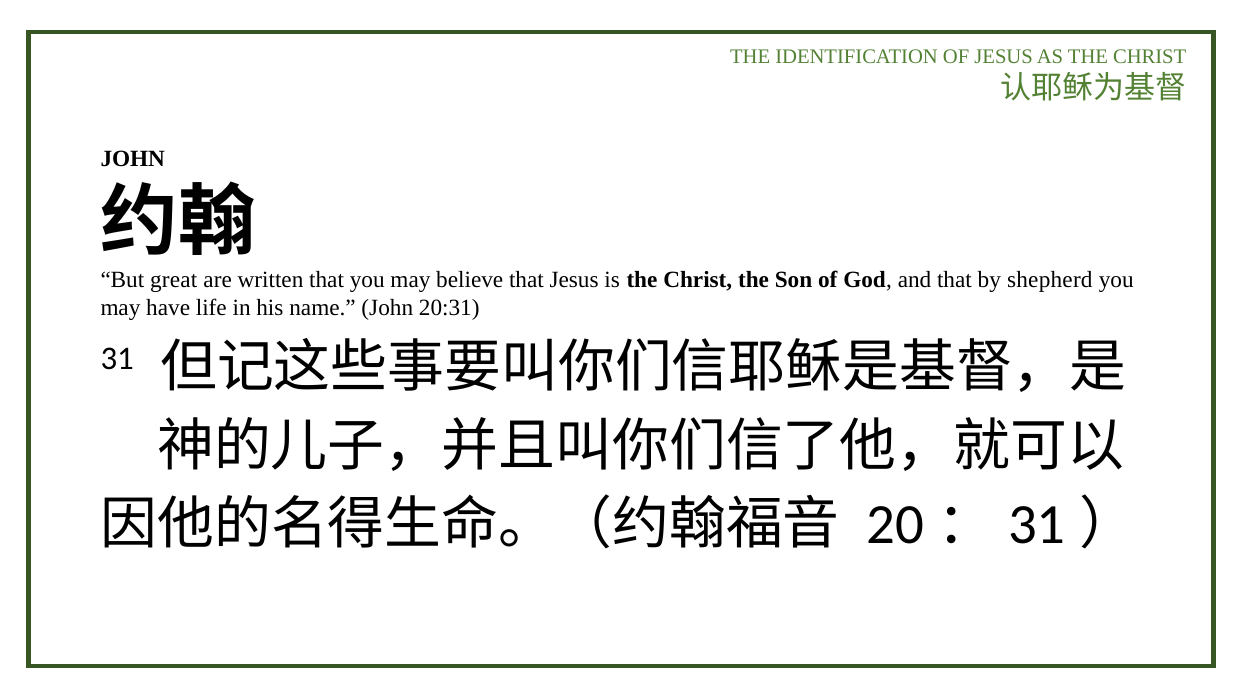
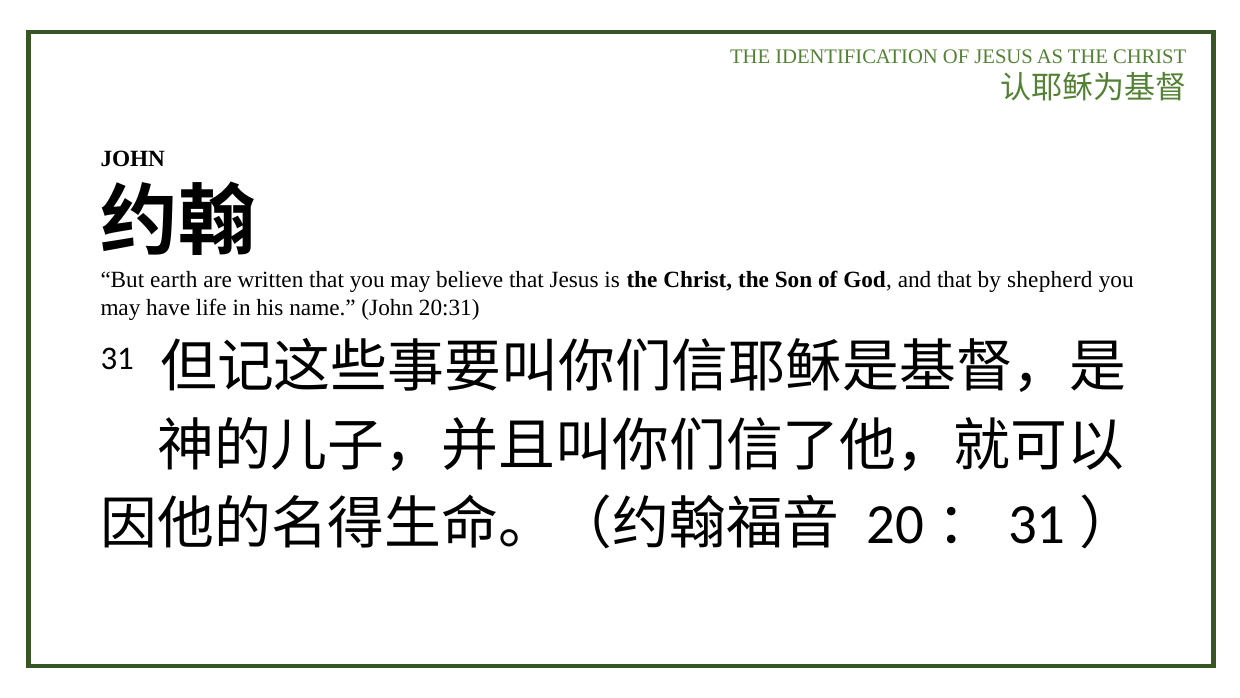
great: great -> earth (174, 279)
